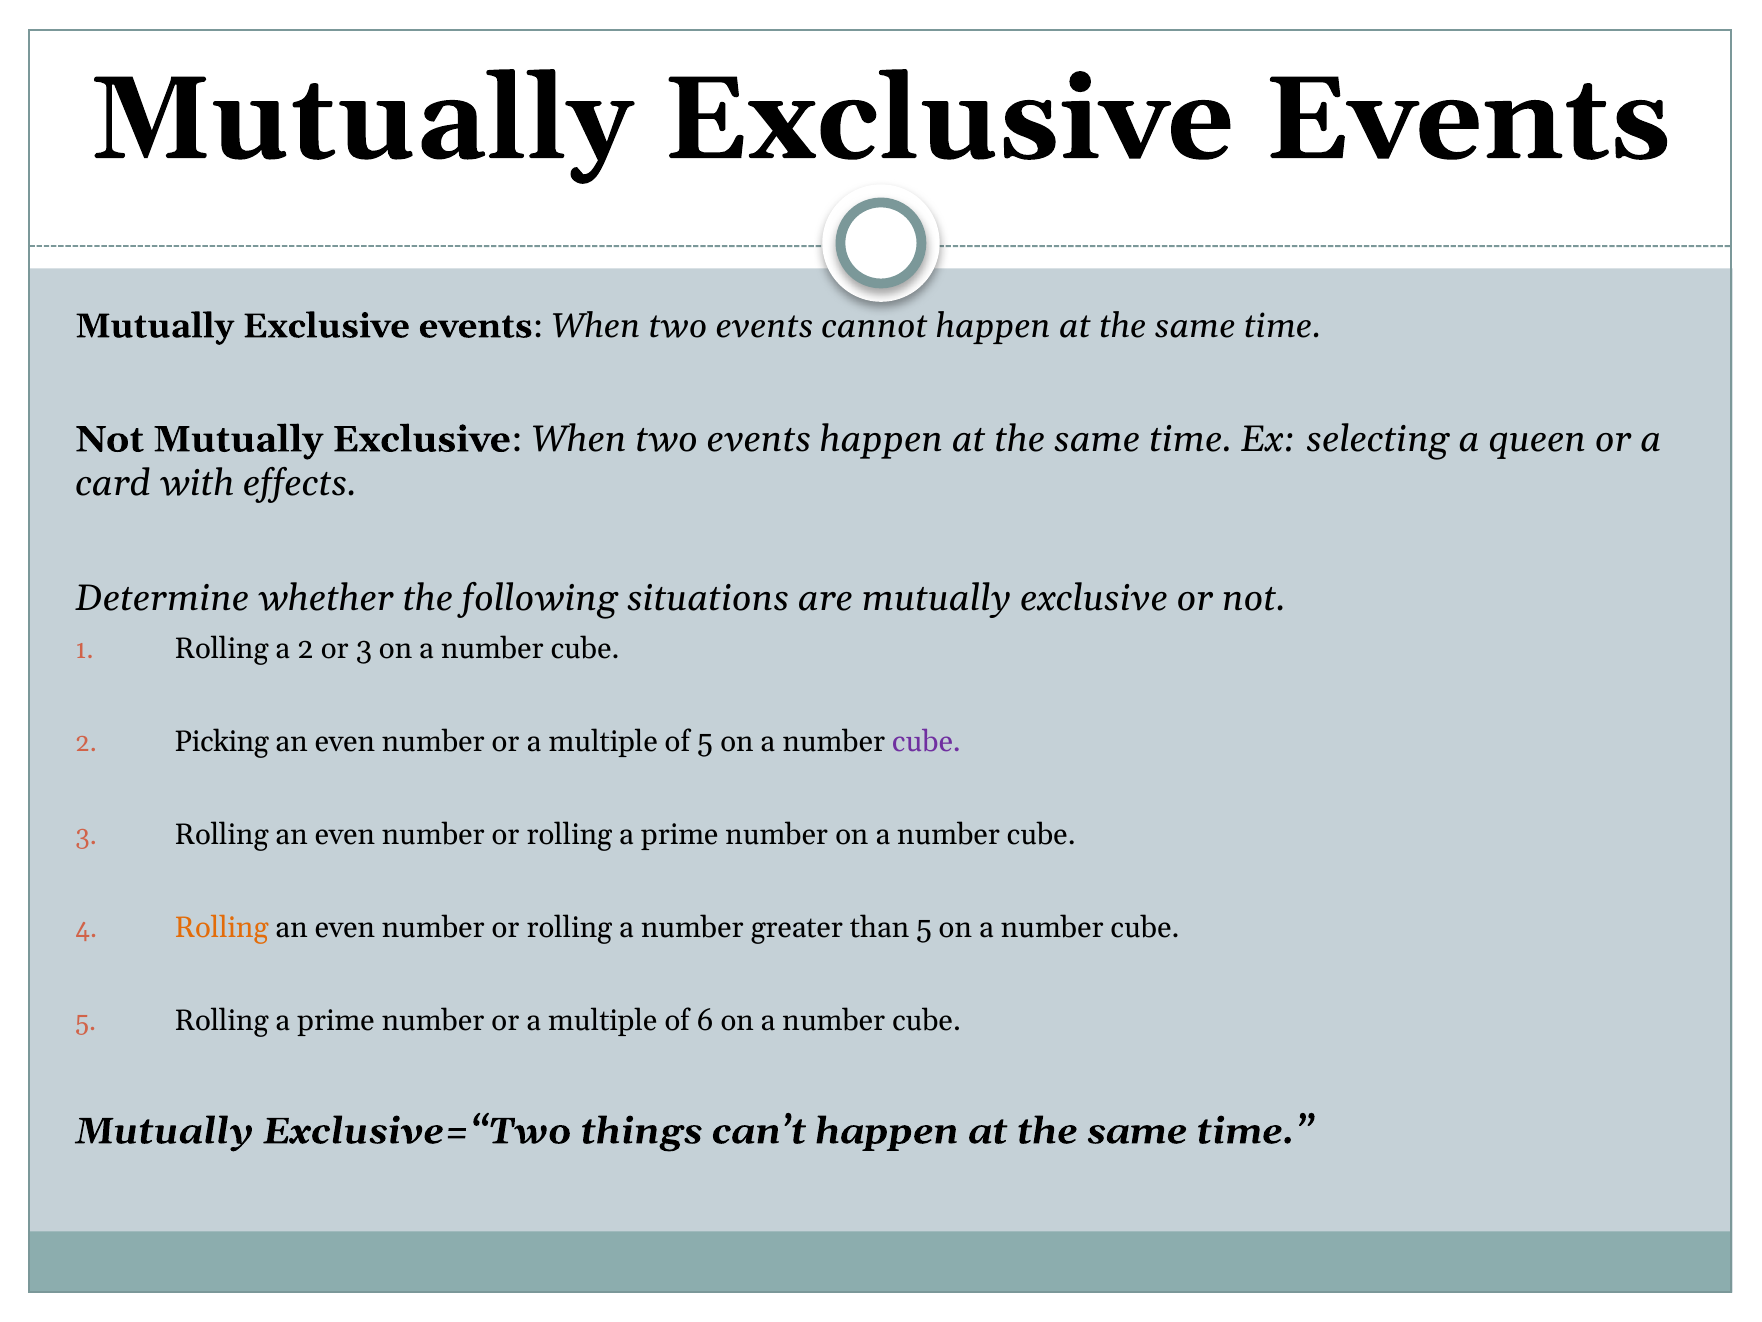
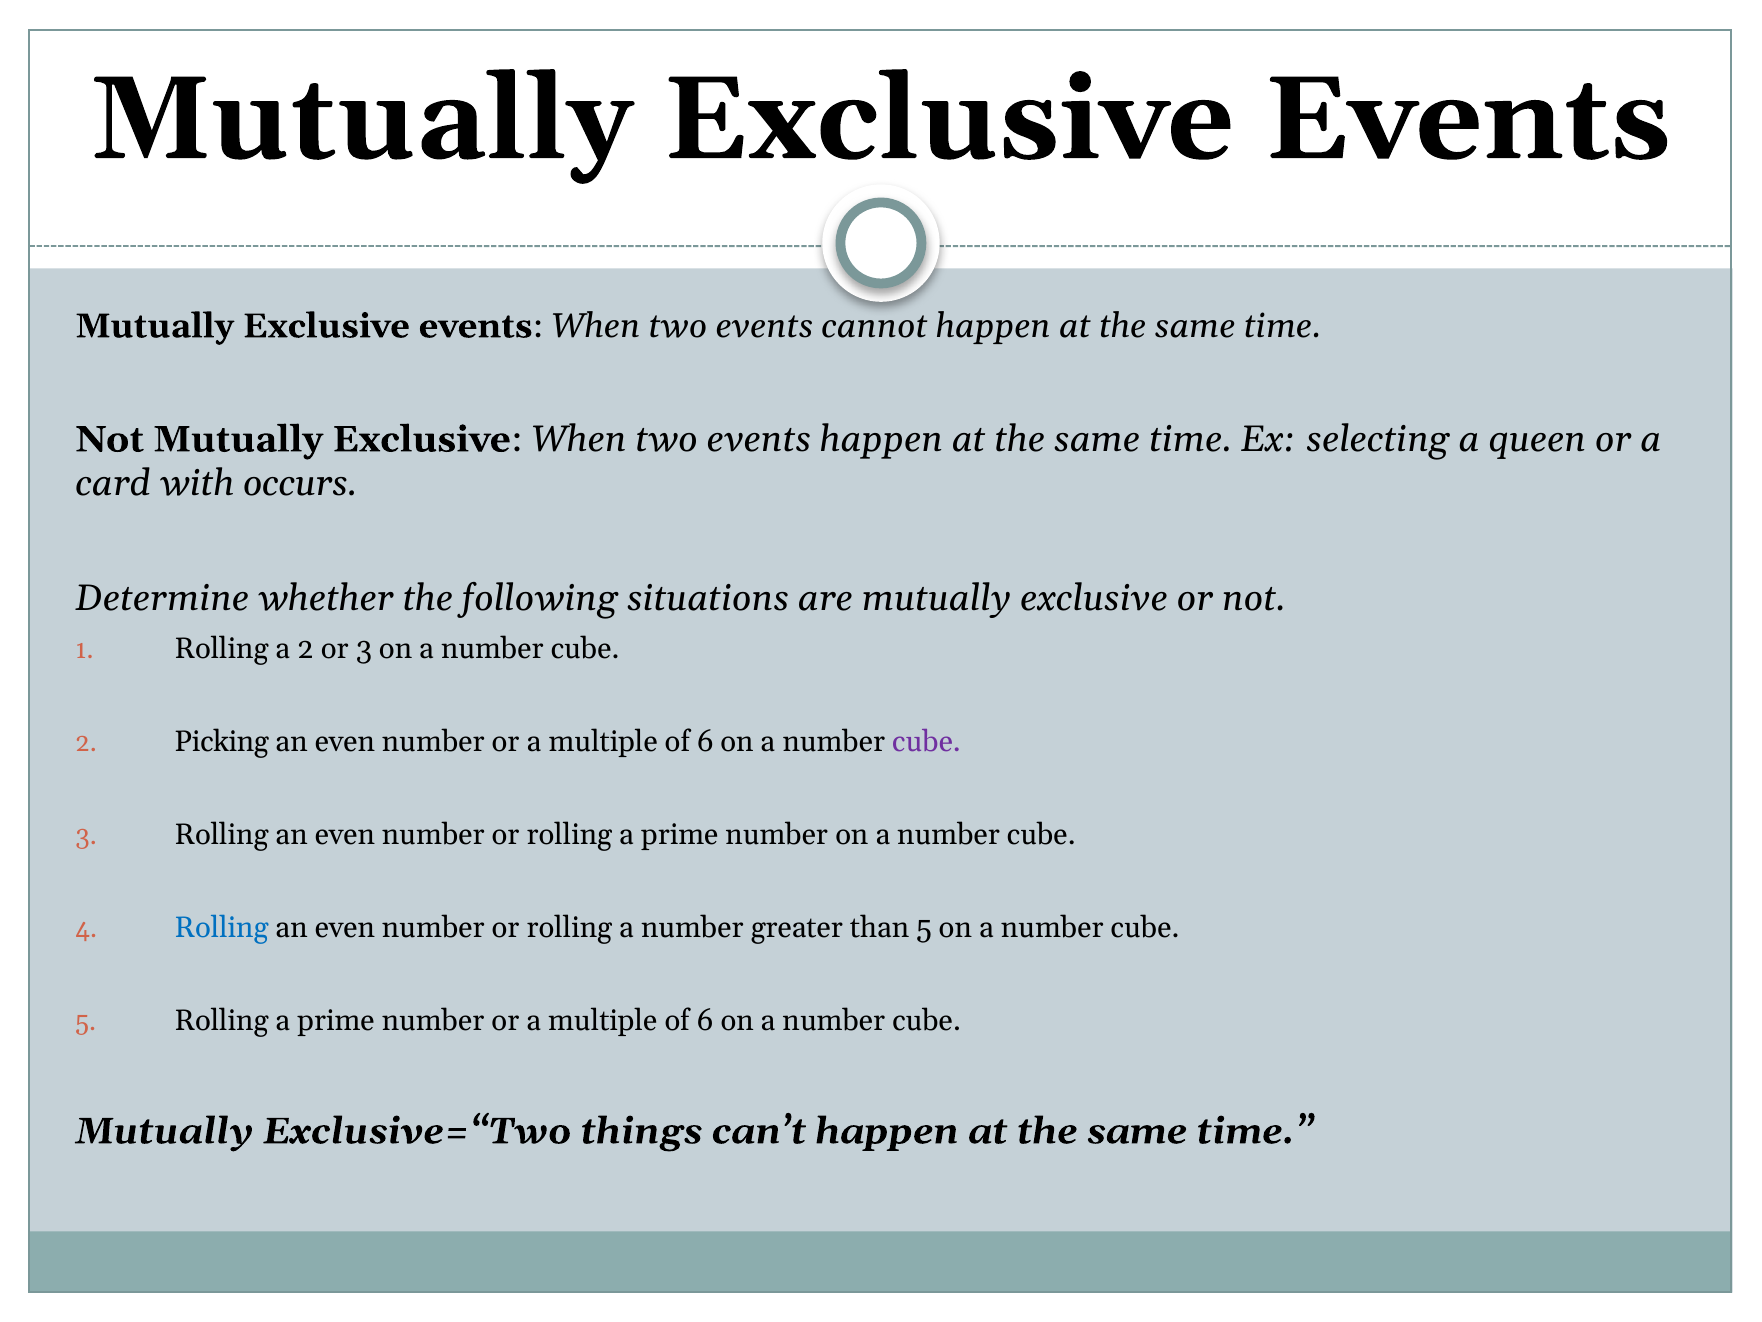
effects: effects -> occurs (300, 483)
5: 5 -> 6 (705, 741)
Rolling colour: orange -> blue (222, 927)
